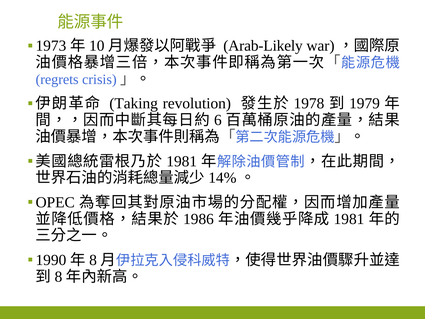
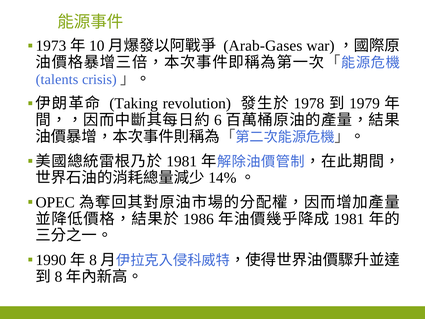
Arab-Likely: Arab-Likely -> Arab-Gases (263, 46)
regrets: regrets -> talents (57, 79)
